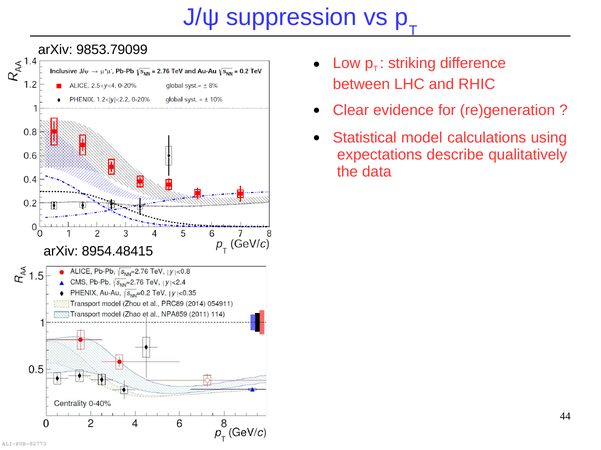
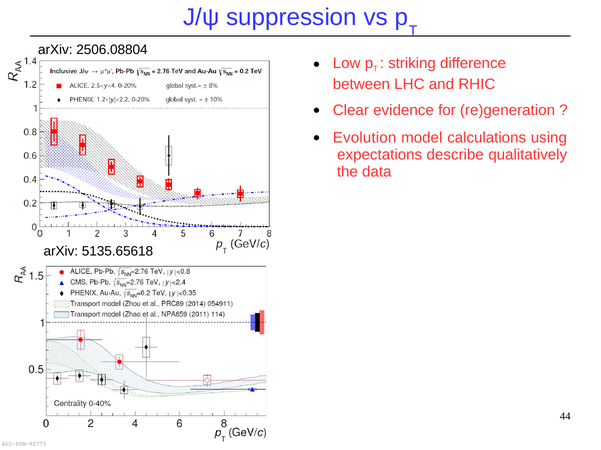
9853.79099: 9853.79099 -> 2506.08804 (112, 50)
Statistical: Statistical -> Evolution (365, 138)
8954.48415: 8954.48415 -> 5135.65618 (117, 251)
